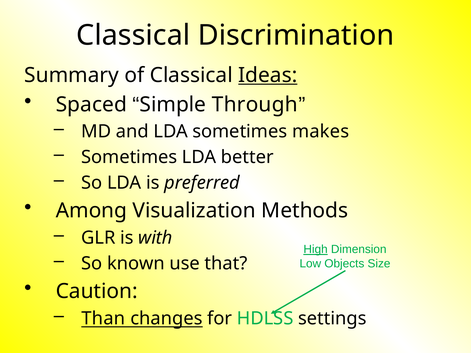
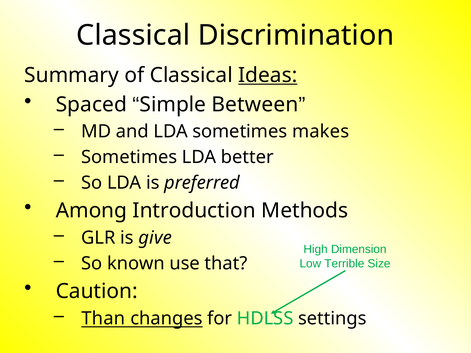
Through: Through -> Between (255, 105)
Visualization: Visualization -> Introduction (194, 211)
with: with -> give (155, 238)
High underline: present -> none (316, 250)
Objects: Objects -> Terrible (344, 264)
